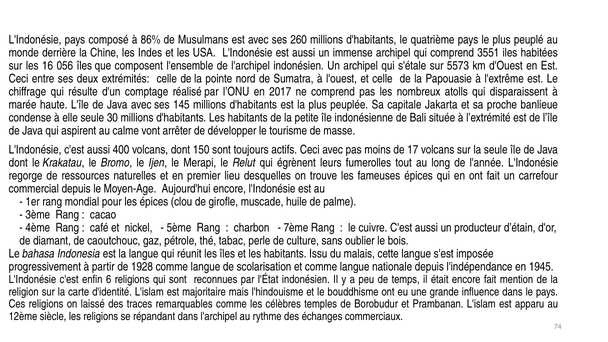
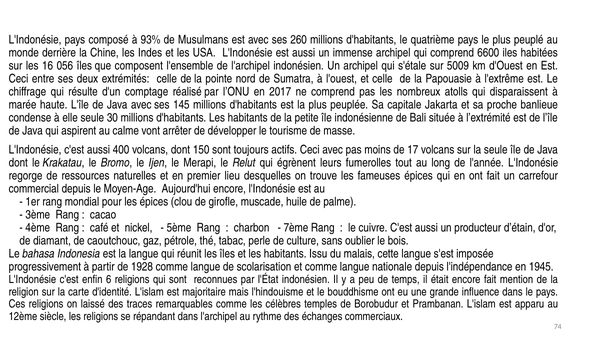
86%: 86% -> 93% (151, 40)
3551: 3551 -> 6600 (488, 53)
5573: 5573 -> 5009 (458, 66)
